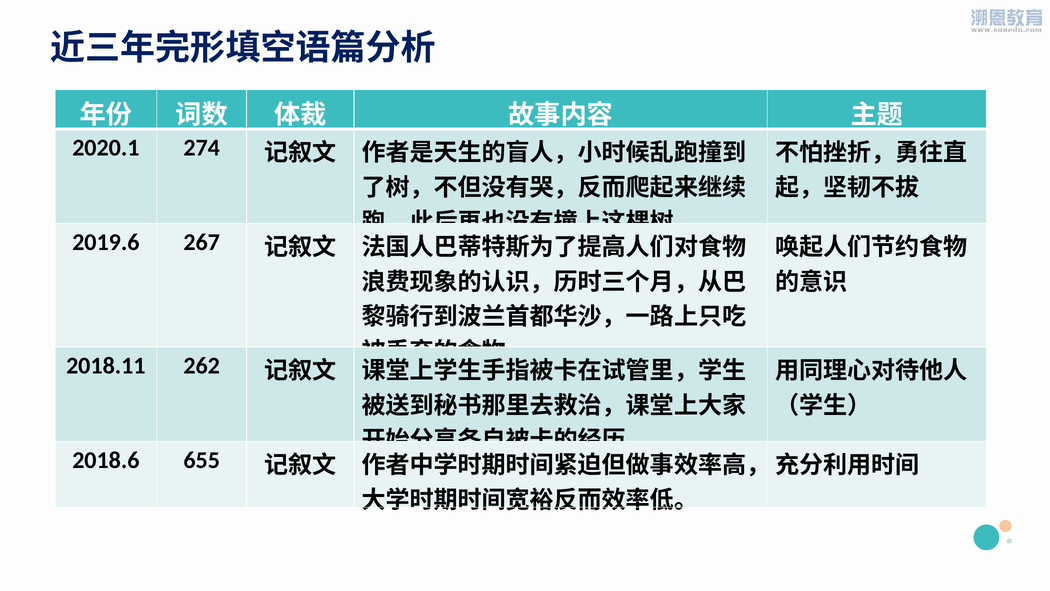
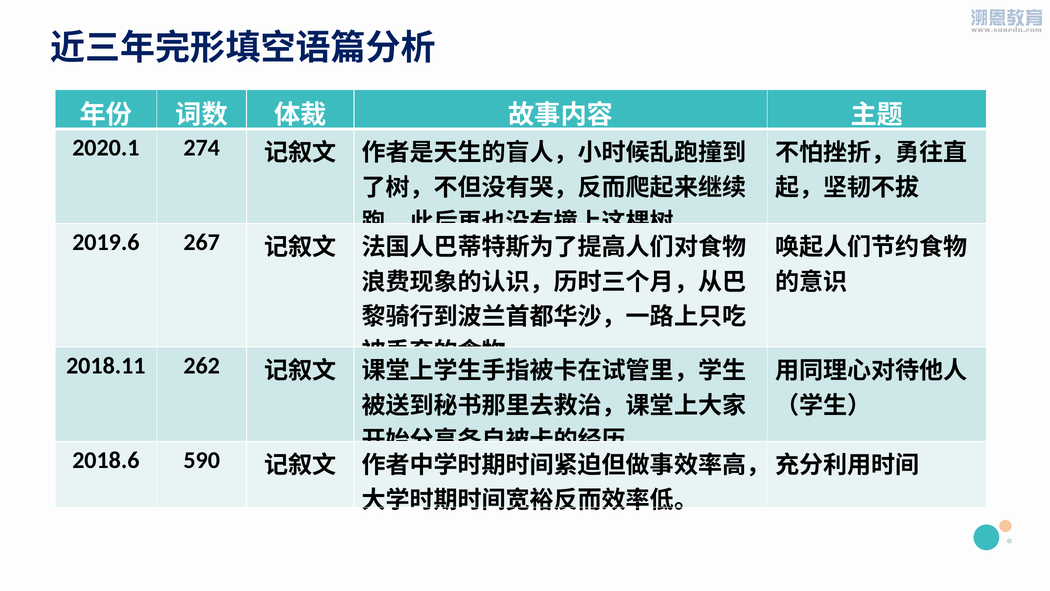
655: 655 -> 590 (202, 460)
